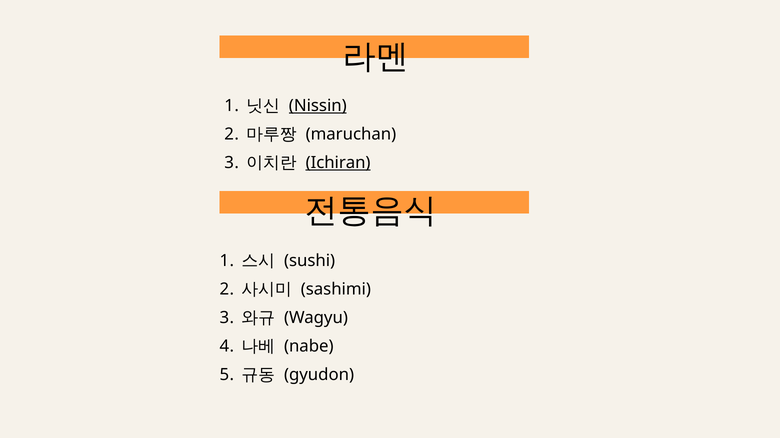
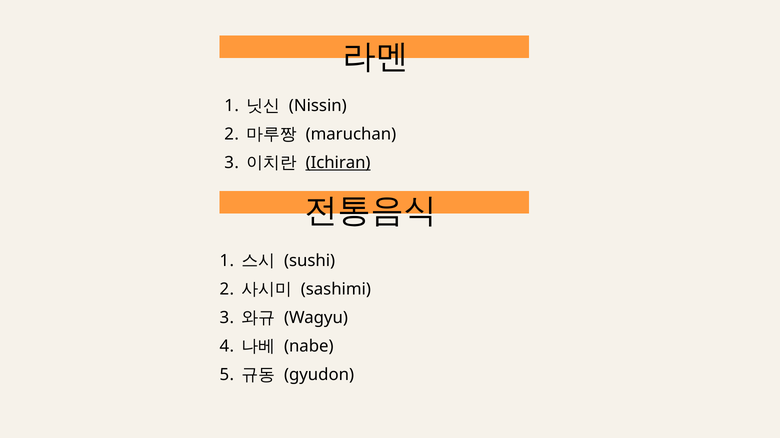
Nissin underline: present -> none (318, 106)
